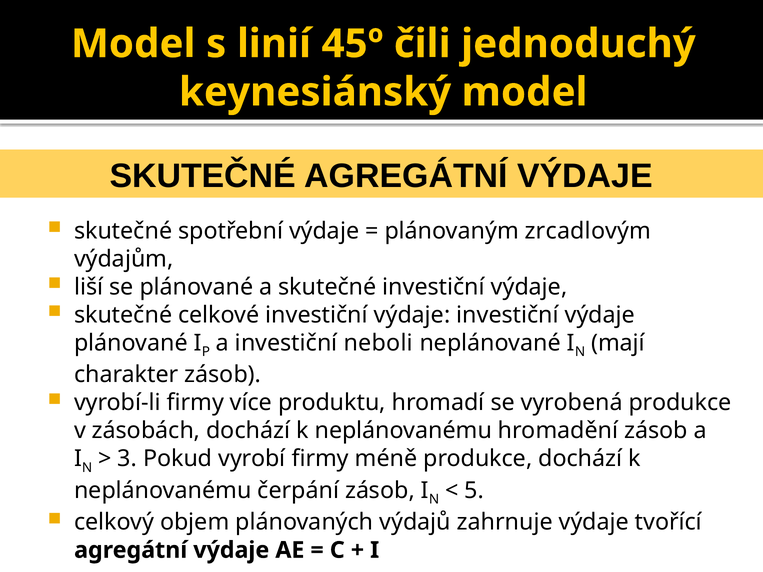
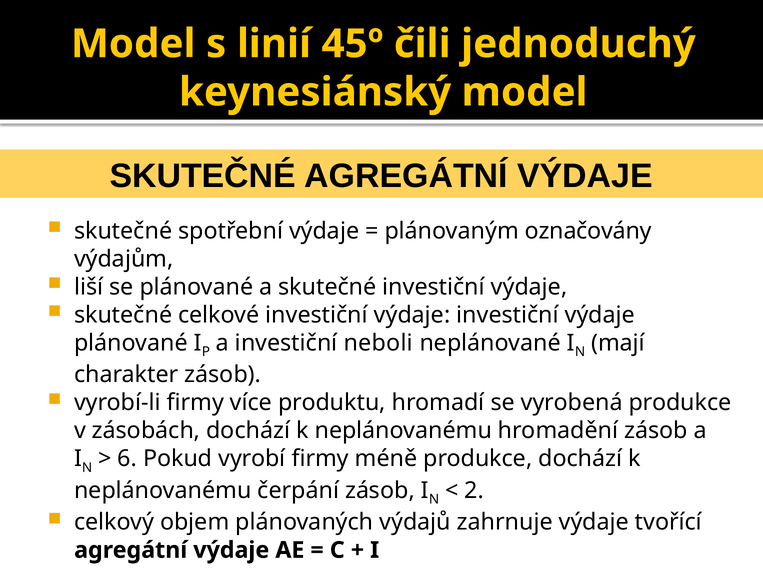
zrcadlovým: zrcadlovým -> označovány (588, 231)
3: 3 -> 6 (127, 459)
5: 5 -> 2 (474, 491)
